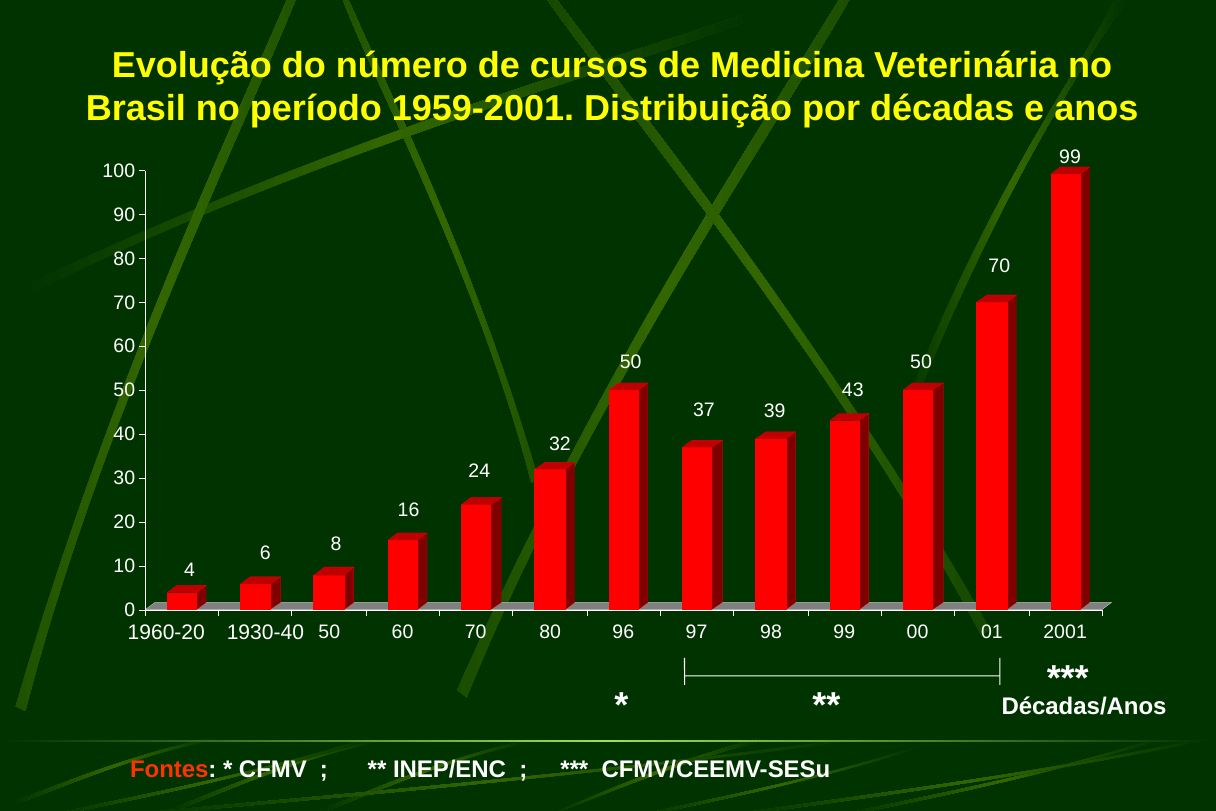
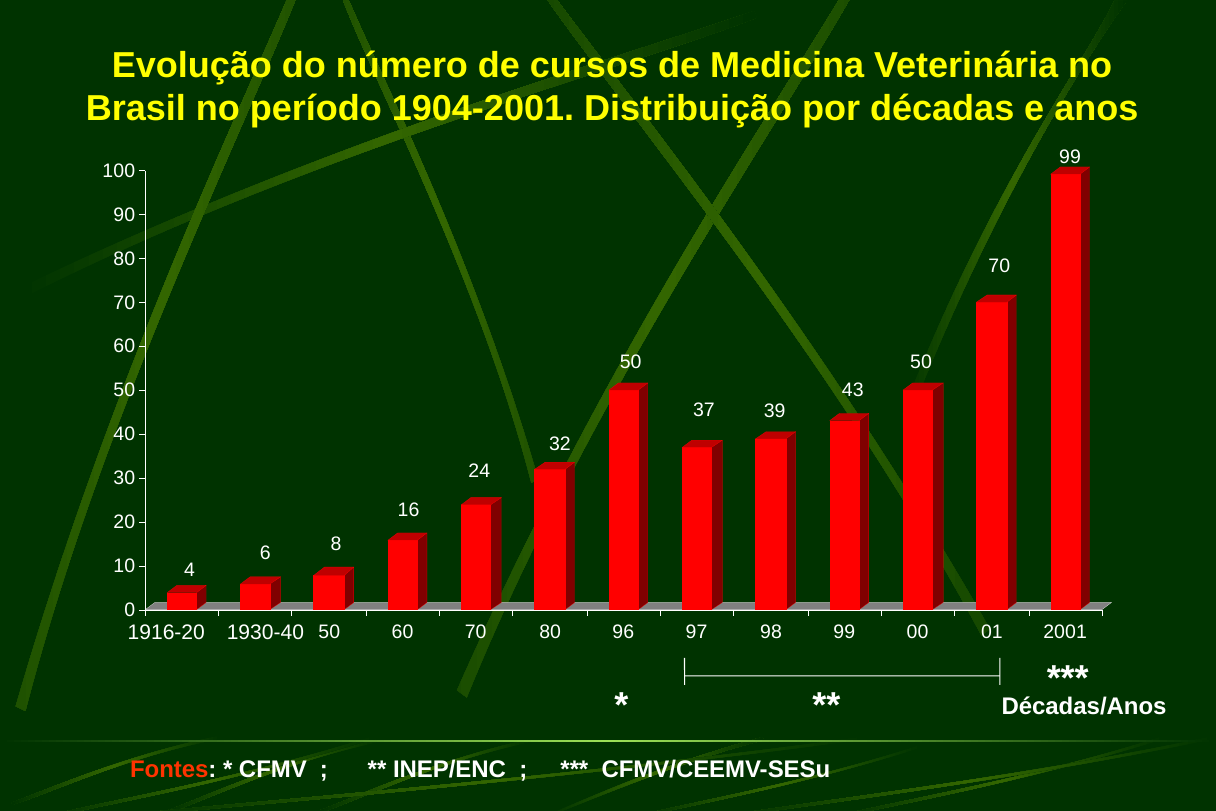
1959-2001: 1959-2001 -> 1904-2001 (483, 109)
1960-20: 1960-20 -> 1916-20 (166, 632)
